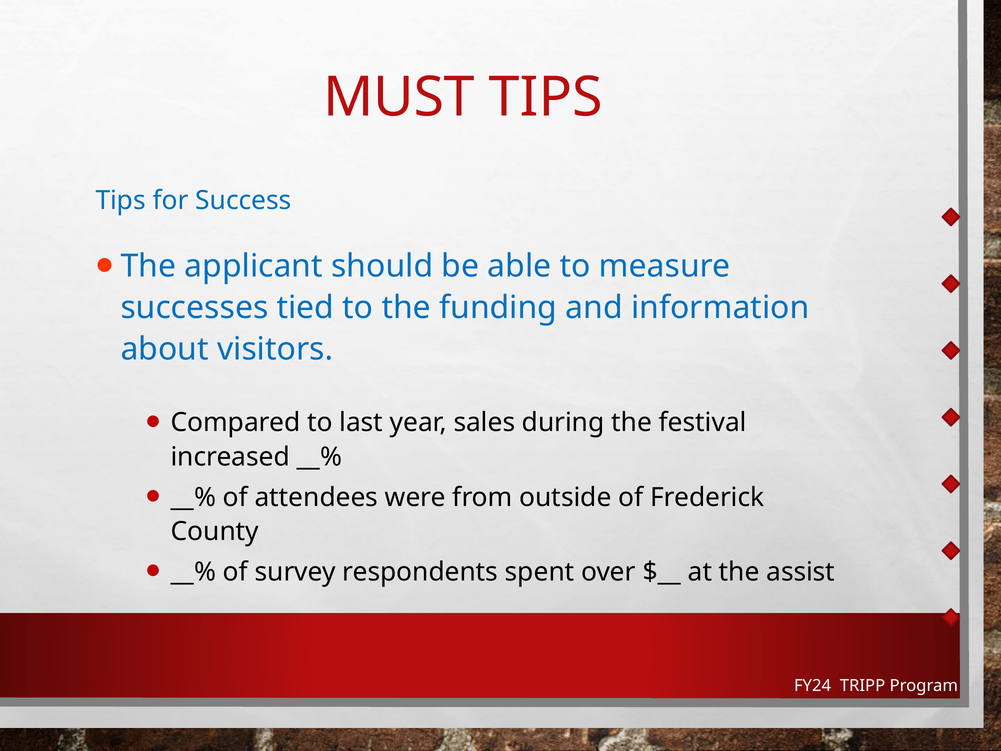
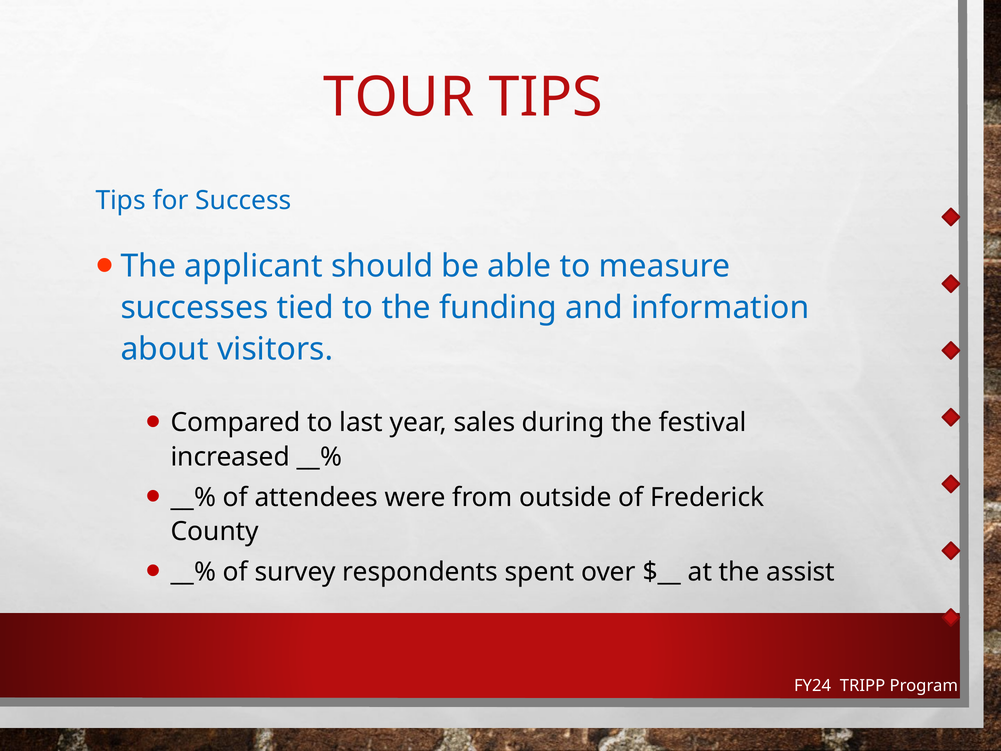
MUST: MUST -> TOUR (399, 97)
